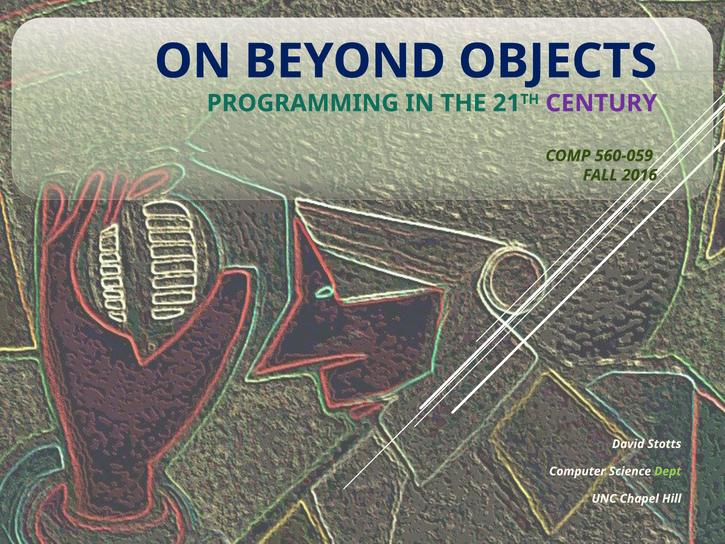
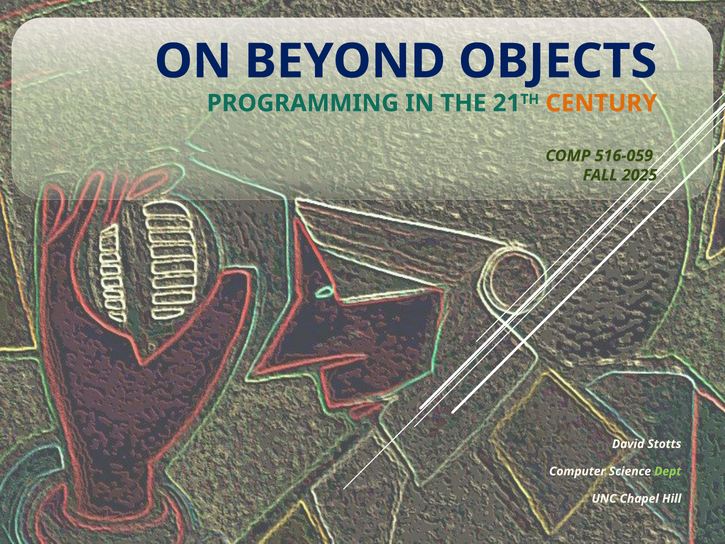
CENTURY colour: purple -> orange (601, 103)
560-059: 560-059 -> 516-059 (624, 156)
2016: 2016 -> 2025 (640, 175)
